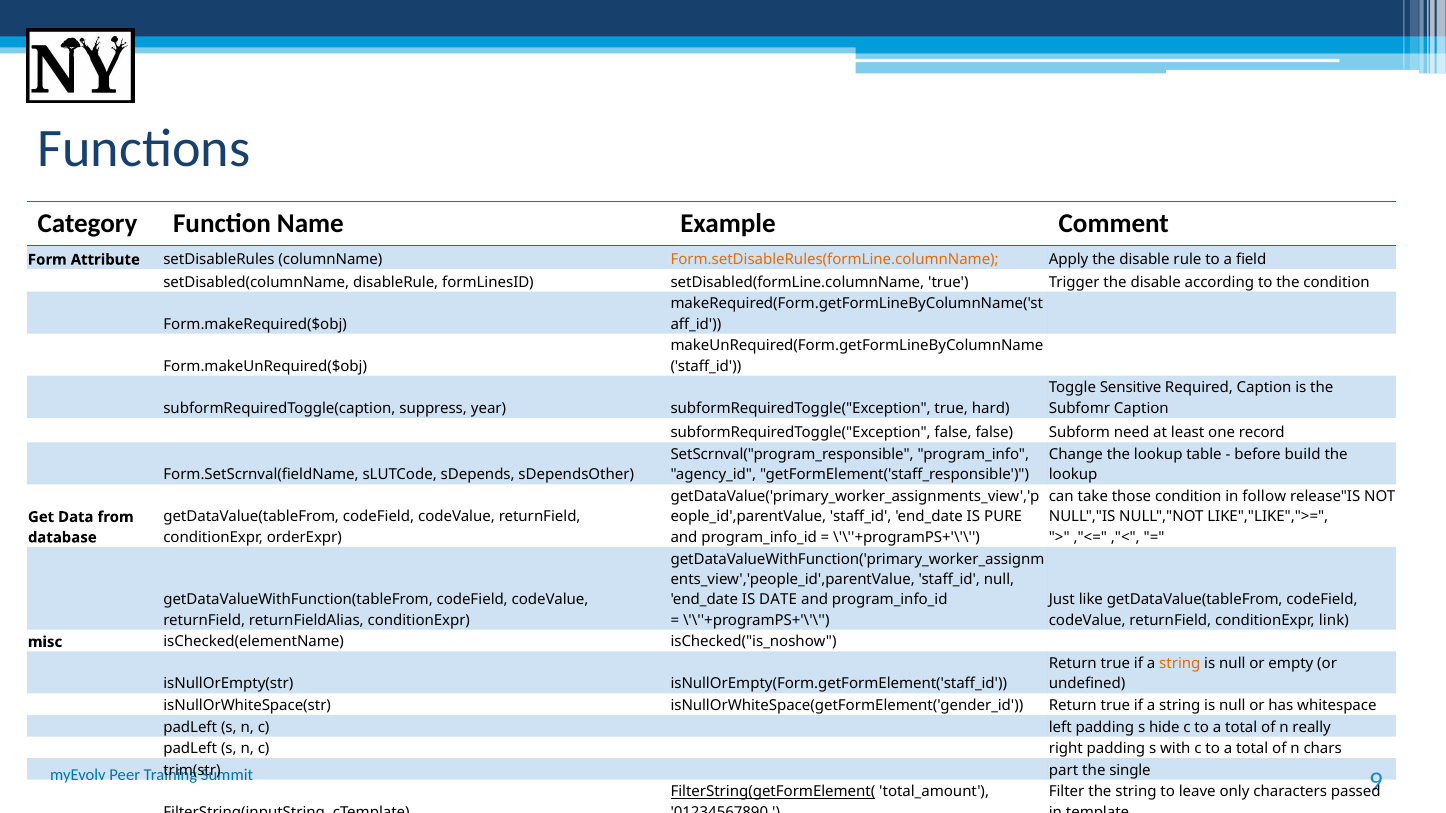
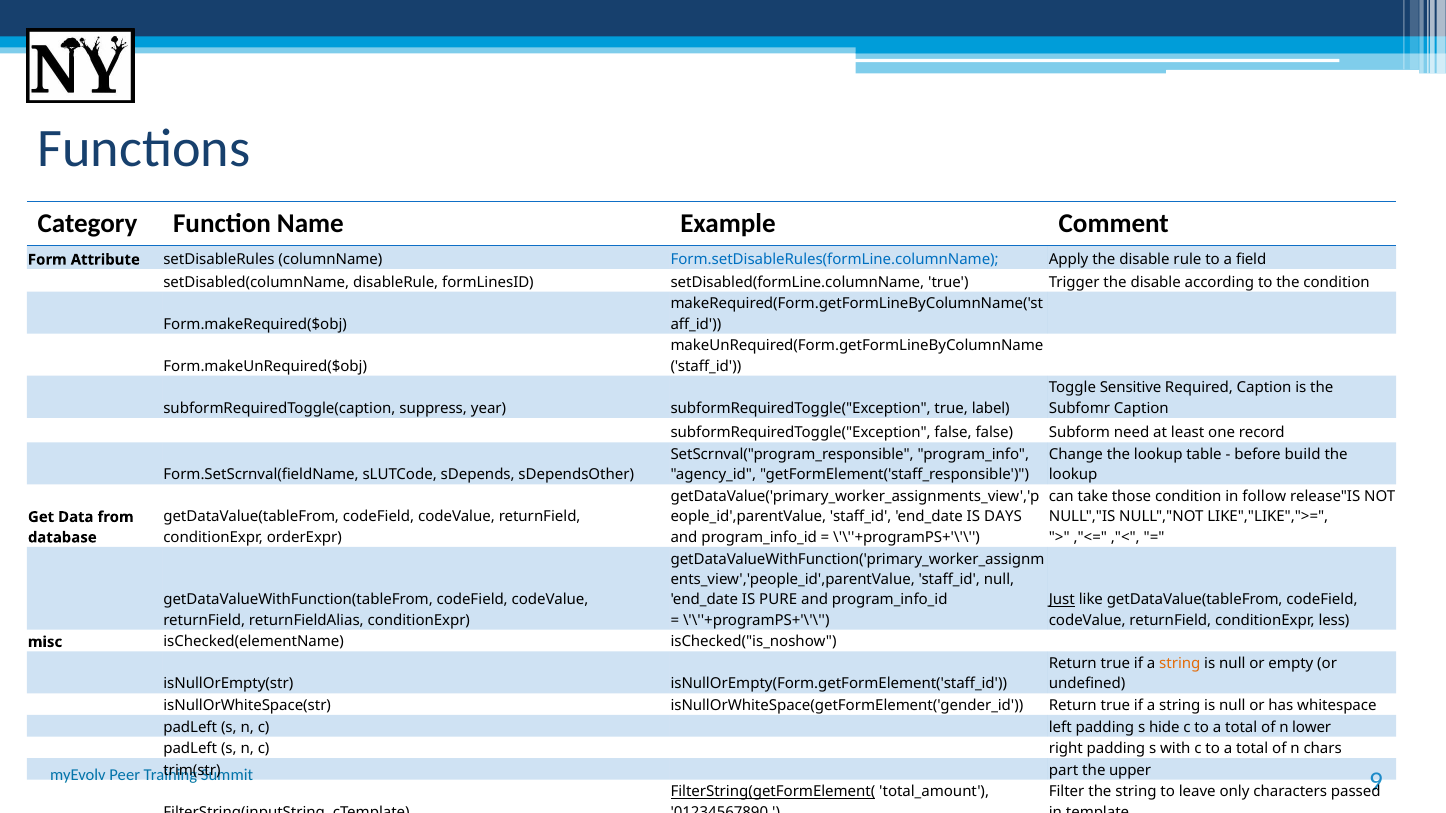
Form.setDisableRules(formLine.columnName colour: orange -> blue (835, 260)
hard: hard -> label (991, 409)
PURE: PURE -> DAYS (1003, 517)
DATE: DATE -> PURE (778, 600)
Just underline: none -> present (1062, 600)
link: link -> less (1334, 621)
really: really -> lower (1312, 728)
single: single -> upper (1130, 771)
